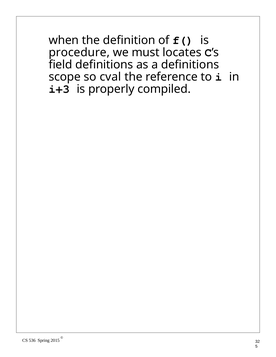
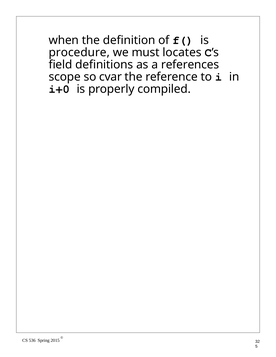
a definitions: definitions -> references (190, 65)
cval: cval -> cvar (111, 77)
i+3: i+3 -> i+0 (59, 89)
